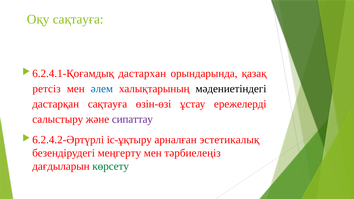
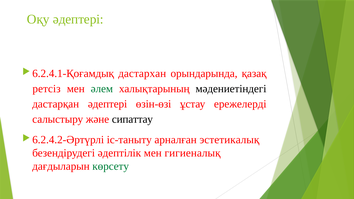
Оқу сақтауға: сақтауға -> әдептері (78, 19)
әлем colour: blue -> green (102, 89)
дастарқан сақтауға: сақтауға -> әдептері (108, 104)
сипаттау colour: purple -> black (132, 119)
іс-ұқтыру: іс-ұқтыру -> іс-таныту (129, 140)
меңгерту: меңгерту -> әдептілік (119, 153)
тәрбиелеңіз: тәрбиелеңіз -> гигиеналық (193, 153)
